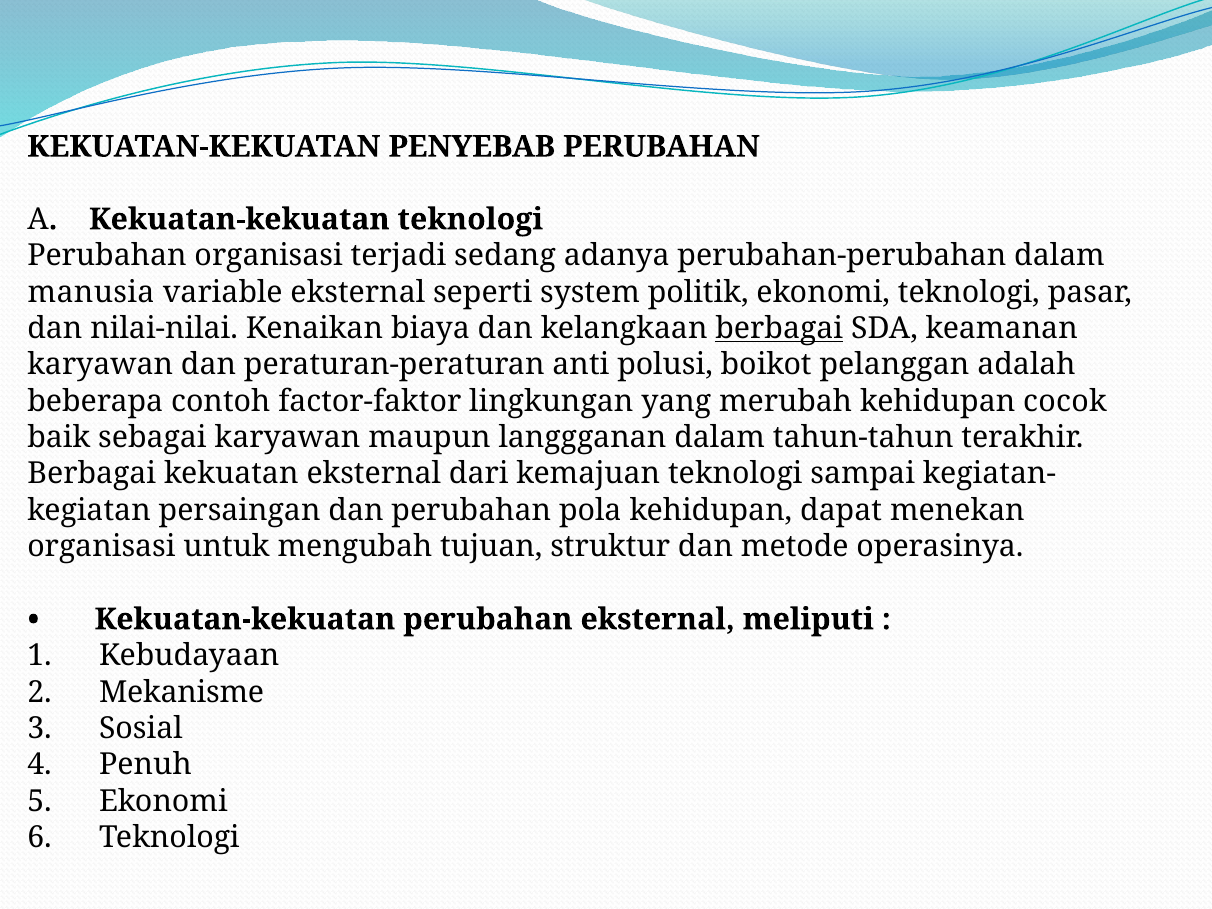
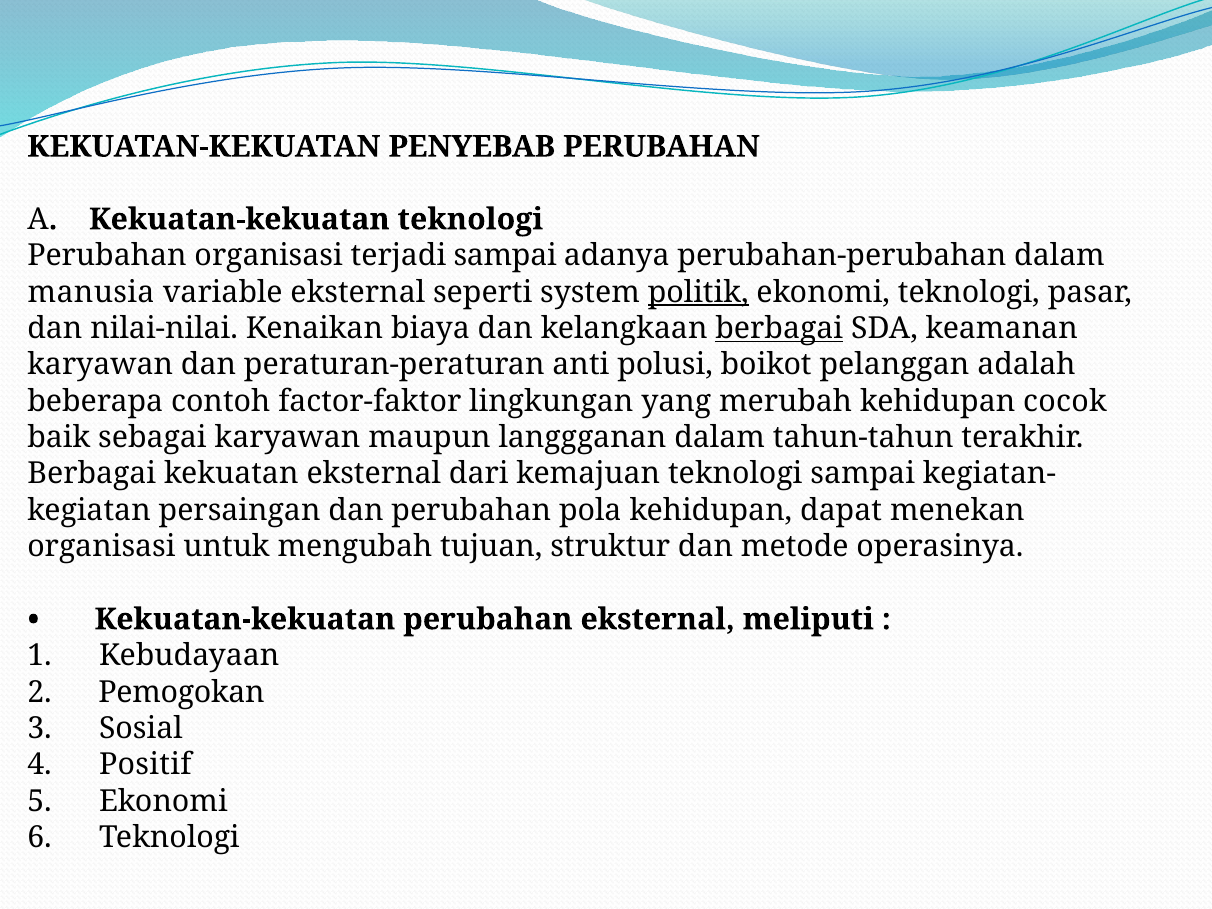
terjadi sedang: sedang -> sampai (505, 256)
politik underline: none -> present (698, 292)
Mekanisme: Mekanisme -> Pemogokan (182, 692)
Penuh: Penuh -> Positif (145, 765)
